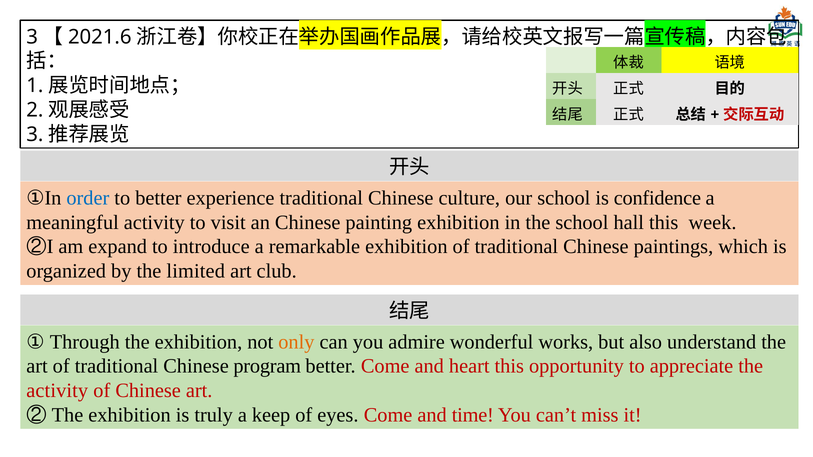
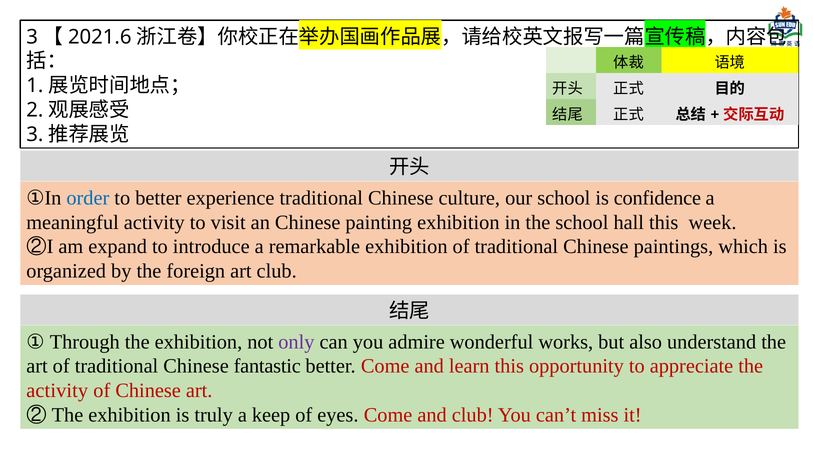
limited: limited -> foreign (196, 271)
only colour: orange -> purple (296, 342)
program: program -> fantastic (267, 367)
heart: heart -> learn (469, 367)
and time: time -> club (473, 415)
